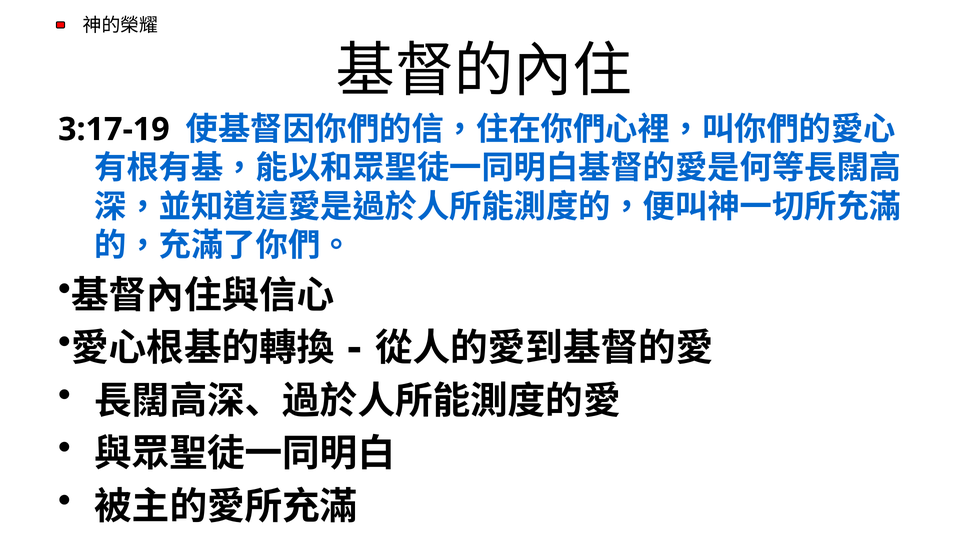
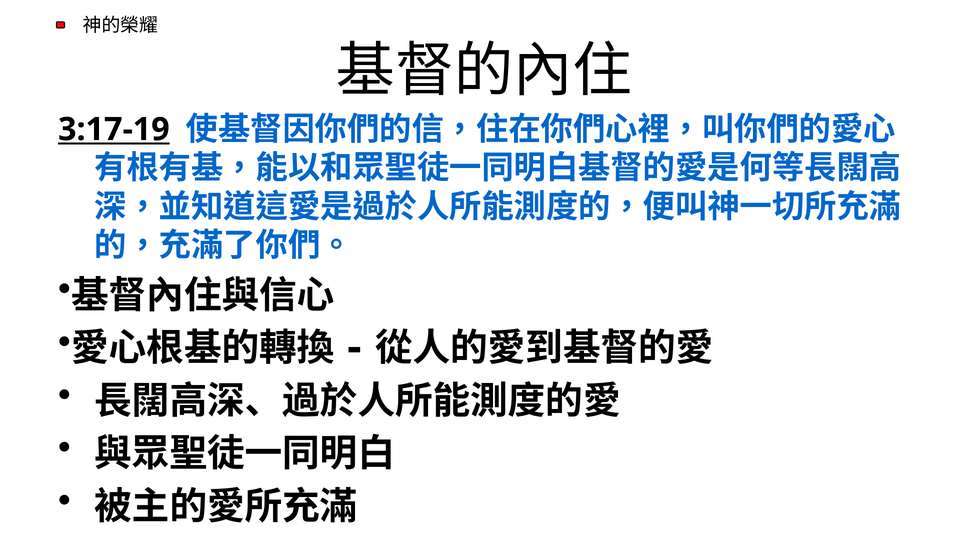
3:17-19 underline: none -> present (114, 129)
